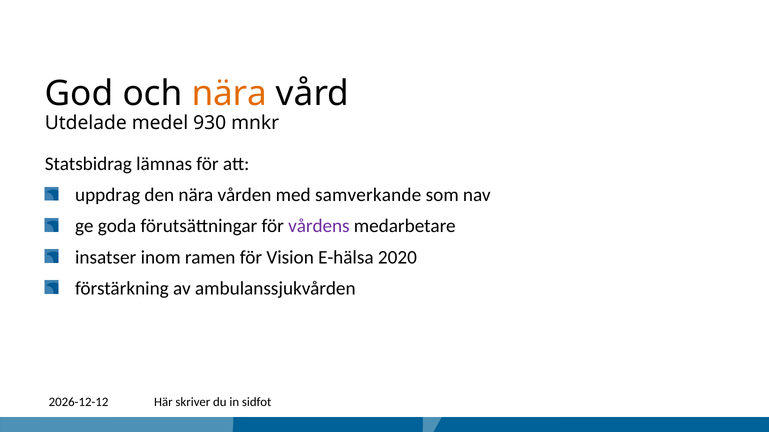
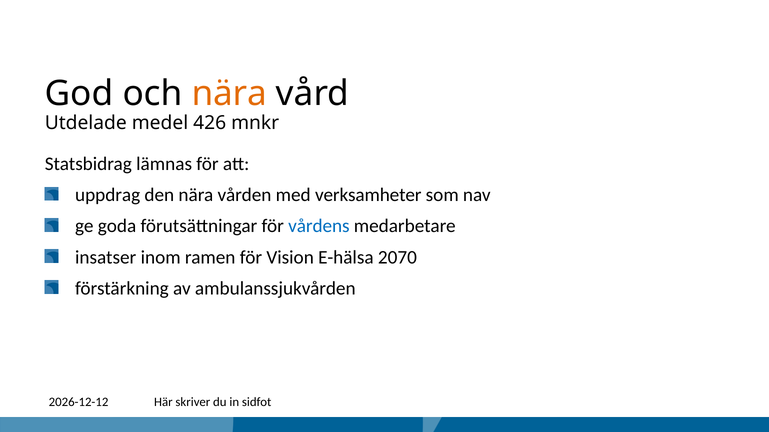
930: 930 -> 426 (210, 123)
samverkande: samverkande -> verksamheter (368, 195)
vårdens colour: purple -> blue (319, 226)
2020: 2020 -> 2070 (397, 258)
